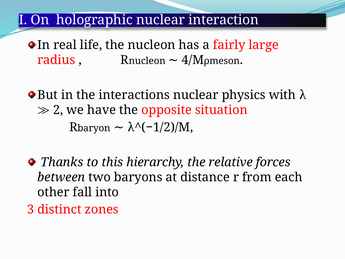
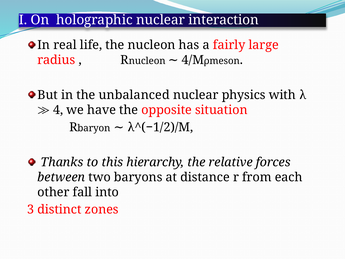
interactions: interactions -> unbalanced (134, 95)
2: 2 -> 4 (58, 110)
